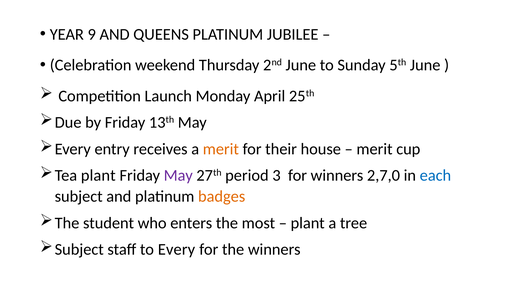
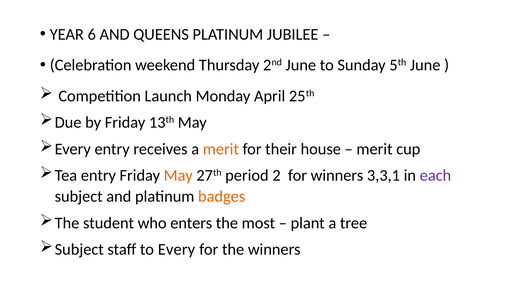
9: 9 -> 6 (92, 34)
Tea plant: plant -> entry (98, 175)
May colour: purple -> orange (178, 175)
3: 3 -> 2 (276, 175)
2,7,0: 2,7,0 -> 3,3,1 (383, 175)
each colour: blue -> purple (435, 175)
